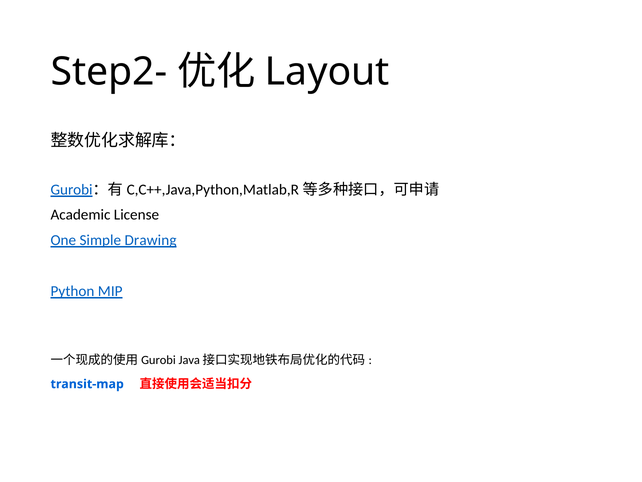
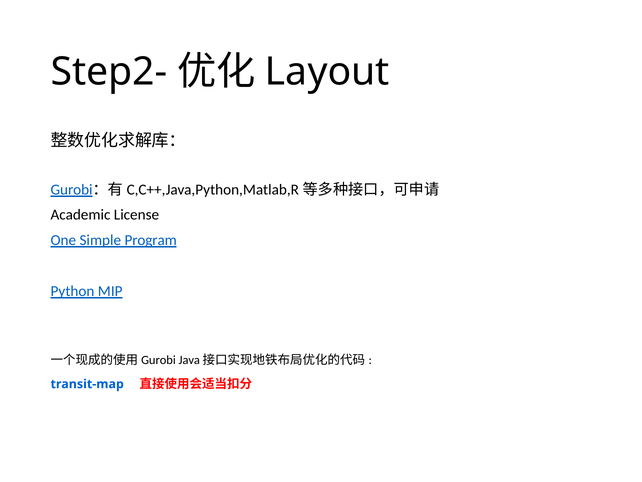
Drawing: Drawing -> Program (151, 240)
